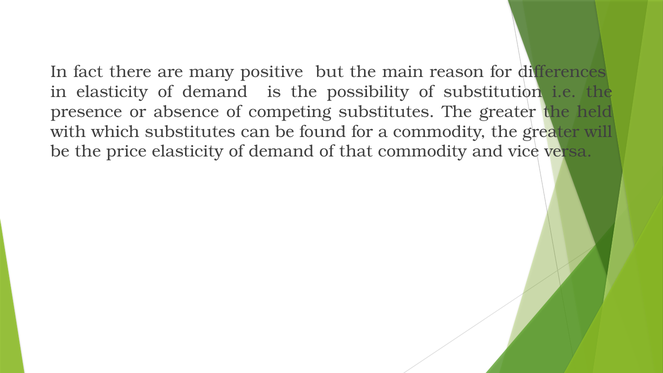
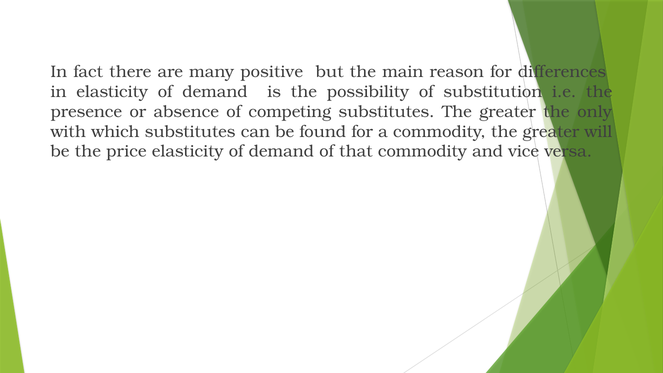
held: held -> only (595, 112)
